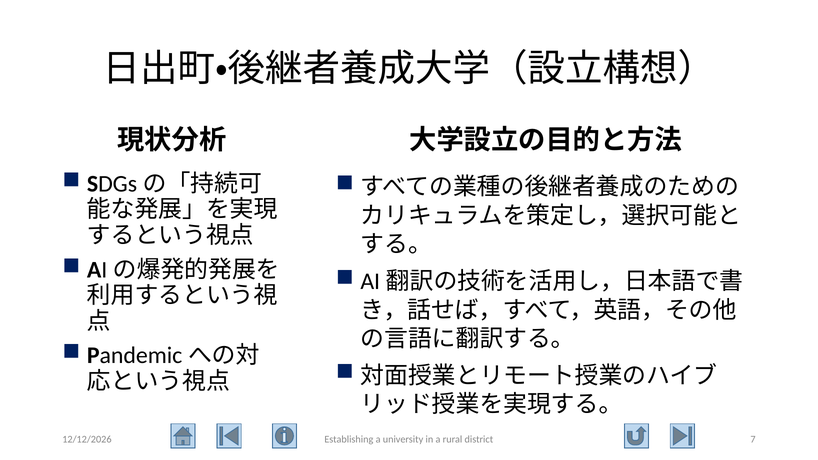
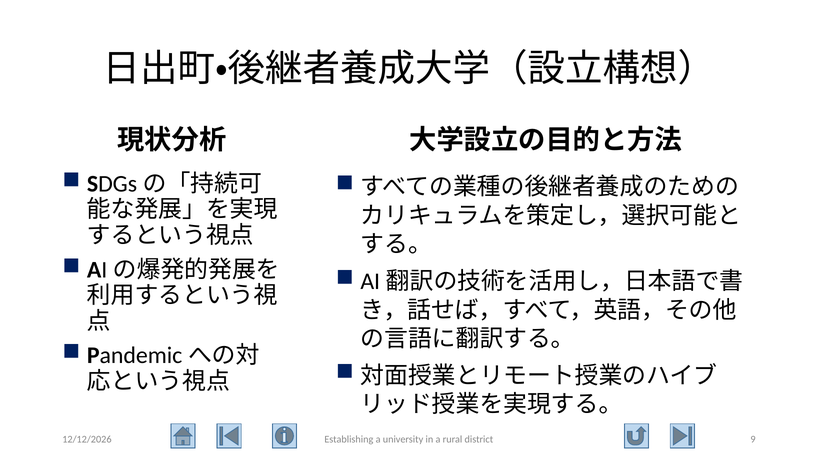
7: 7 -> 9 (753, 439)
